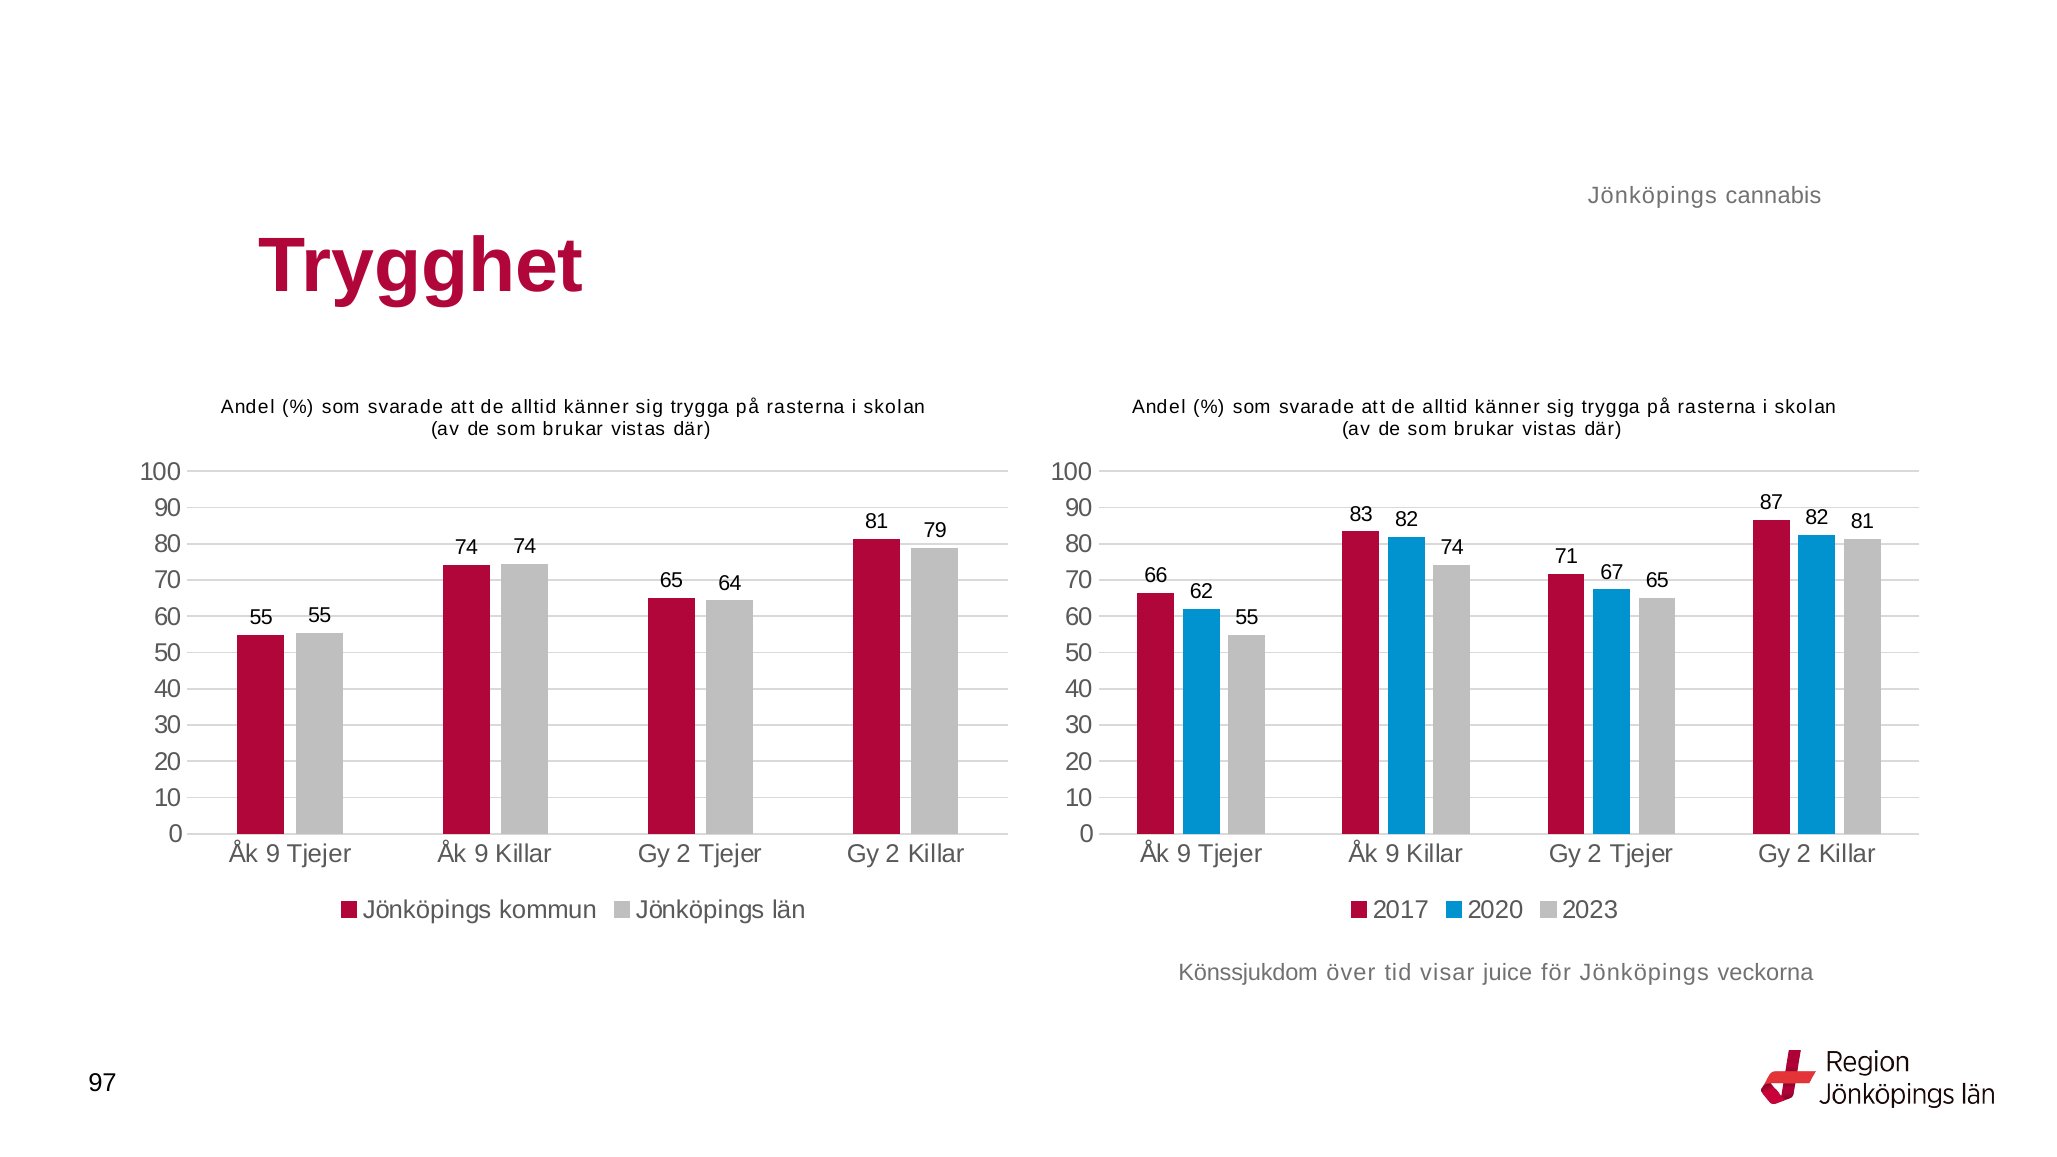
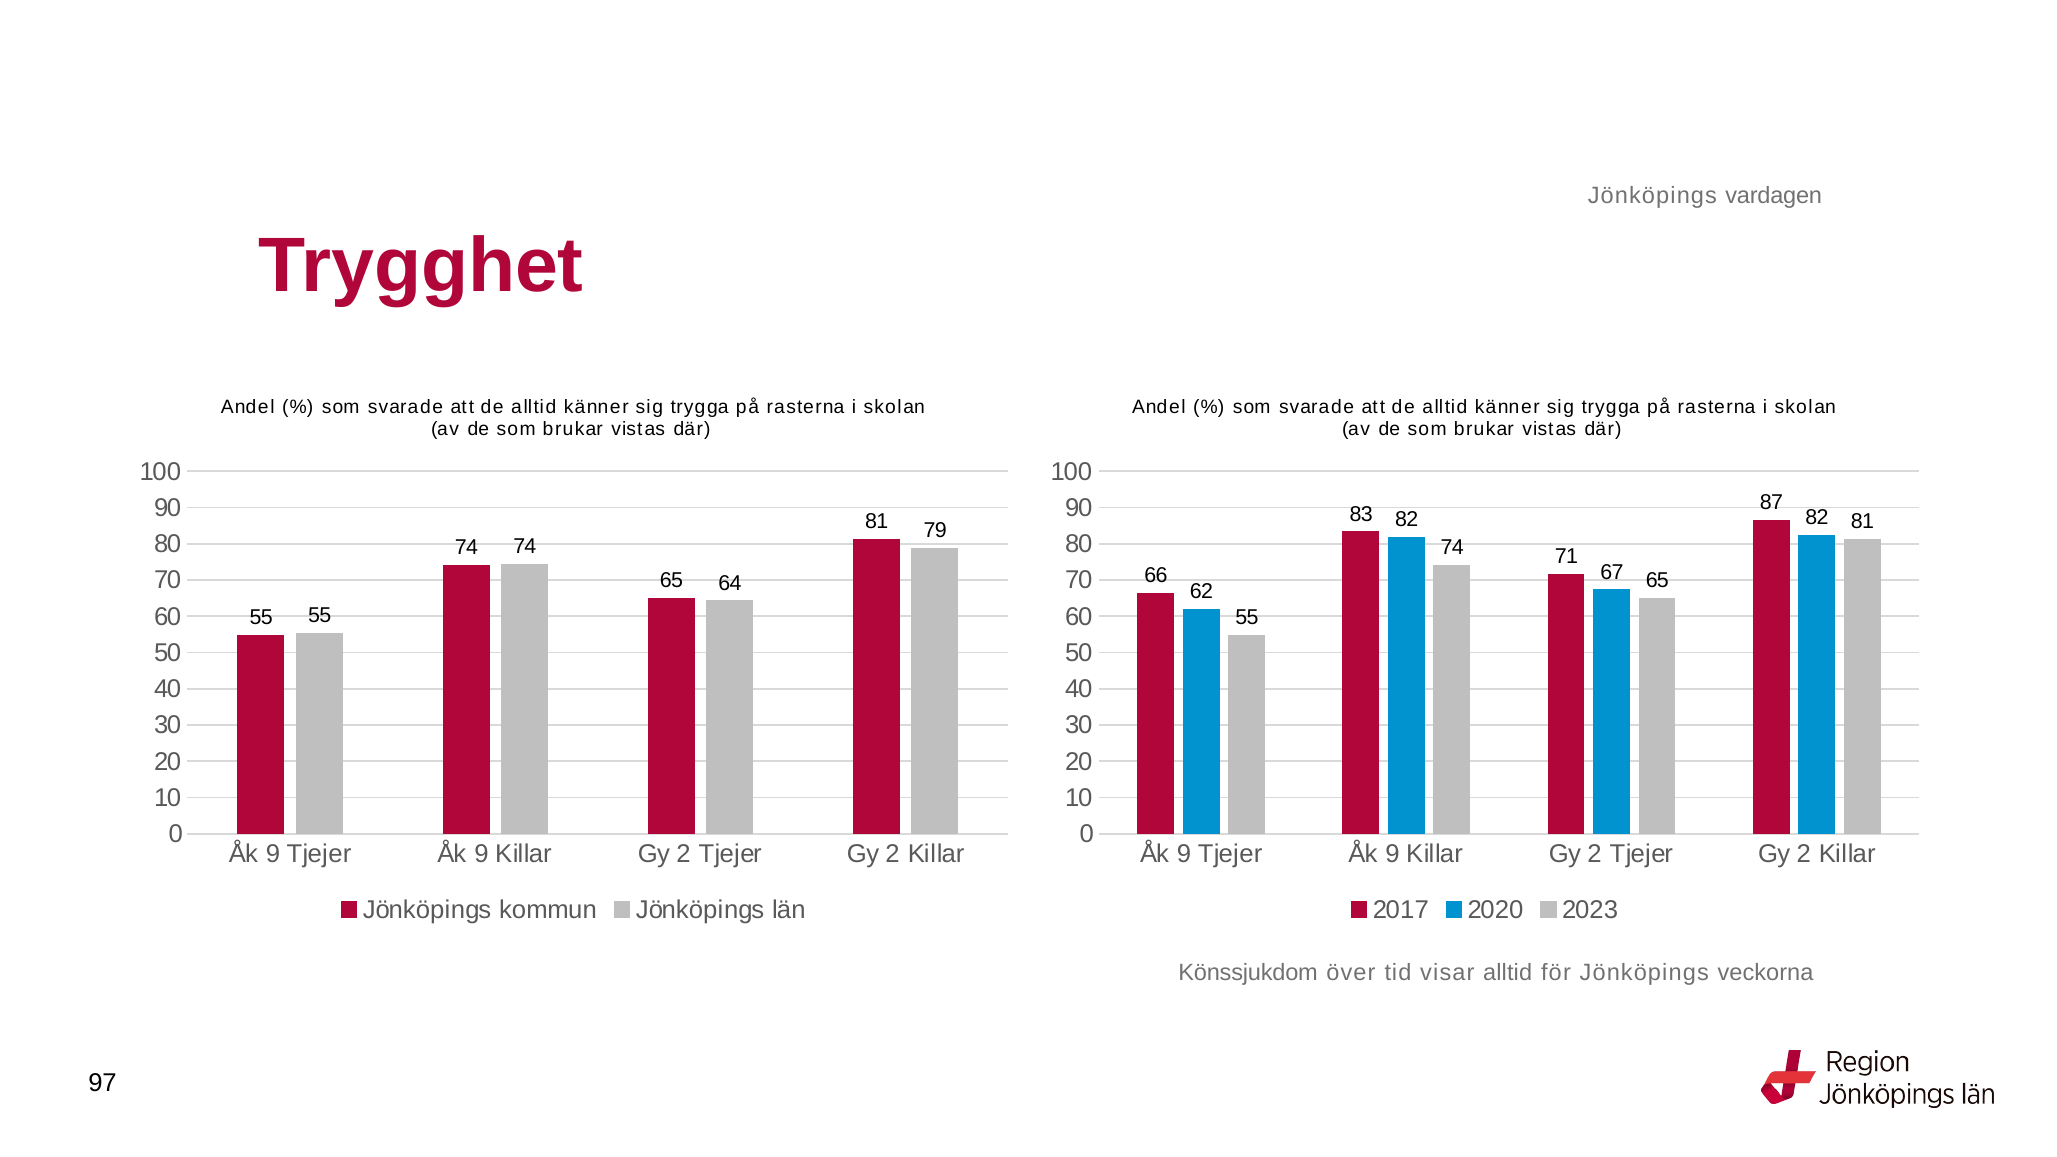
cannabis: cannabis -> vardagen (1774, 196)
visar juice: juice -> alltid (1508, 973)
